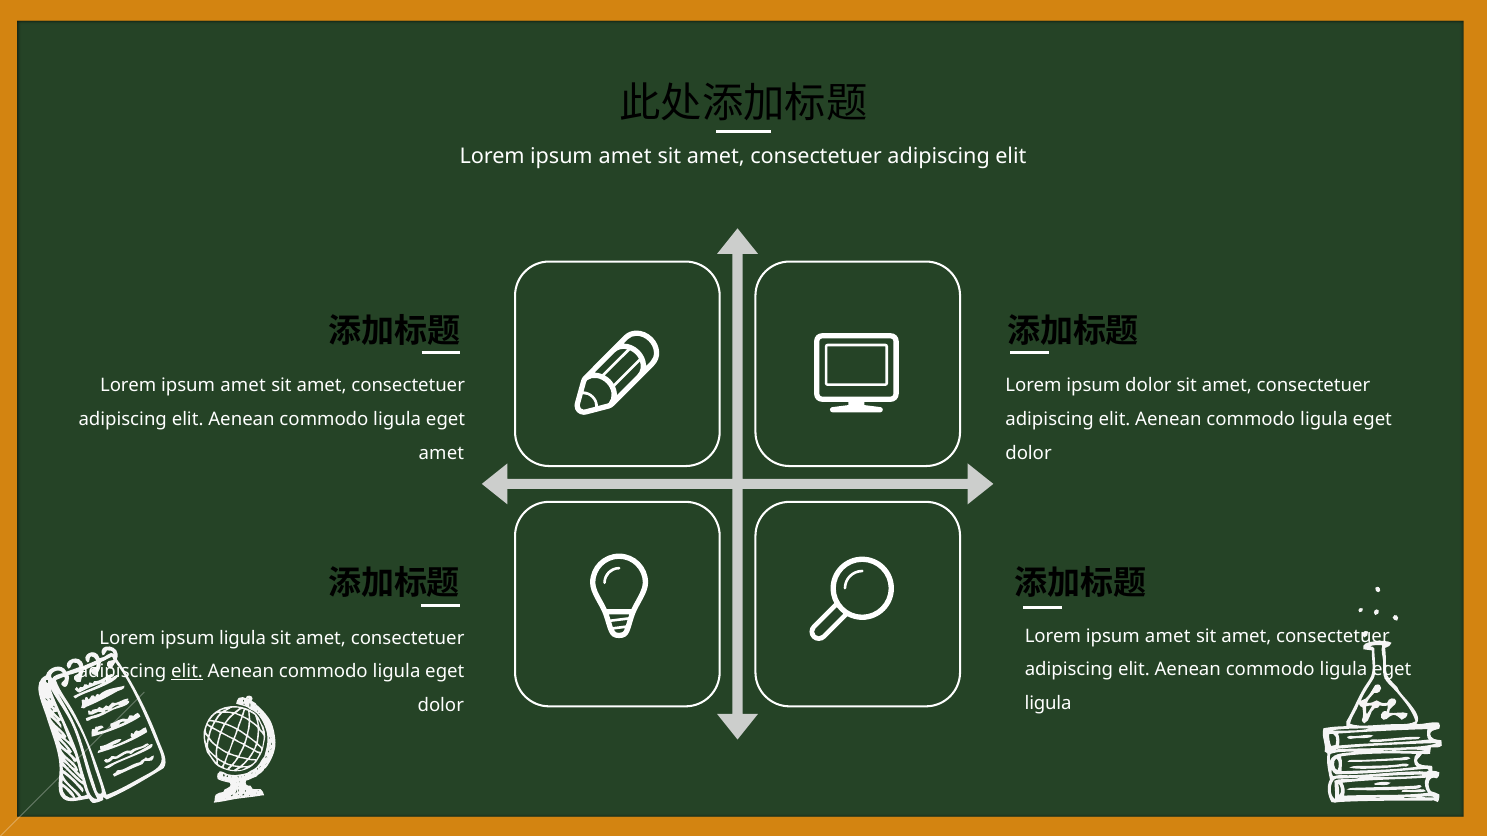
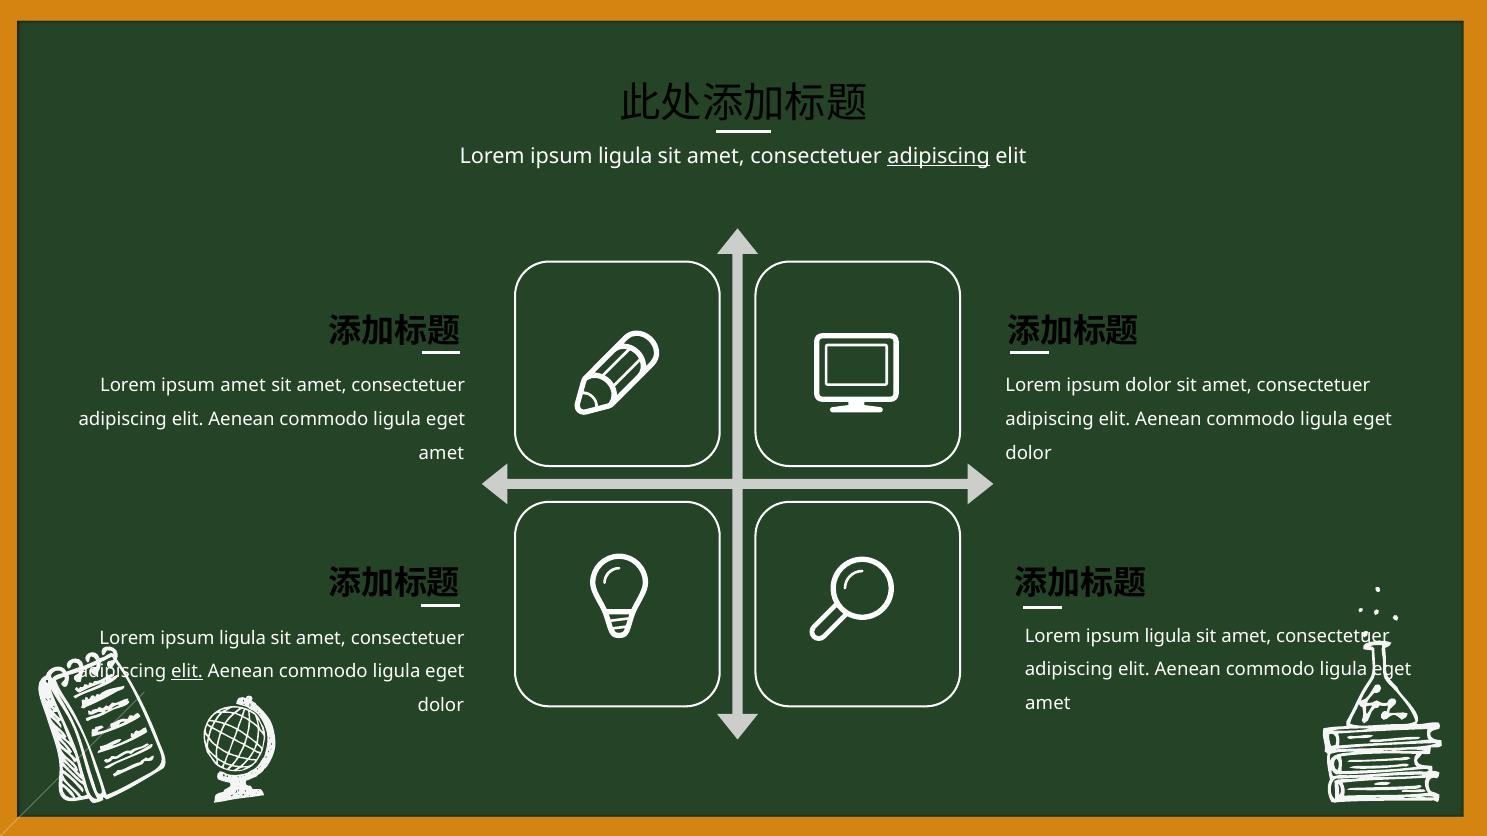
amet: amet -> ligula (625, 156)
adipiscing underline: none -> present (939, 156)
amet: amet -> ligula (1168, 636)
ligula: ligula -> amet (1048, 704)
